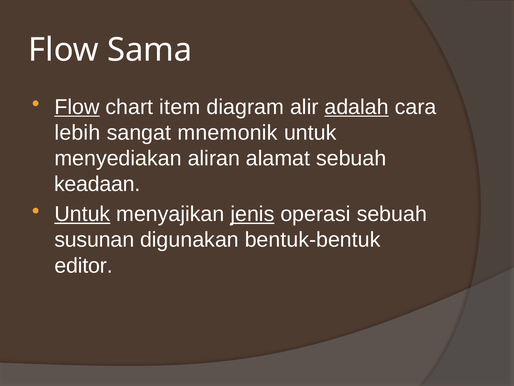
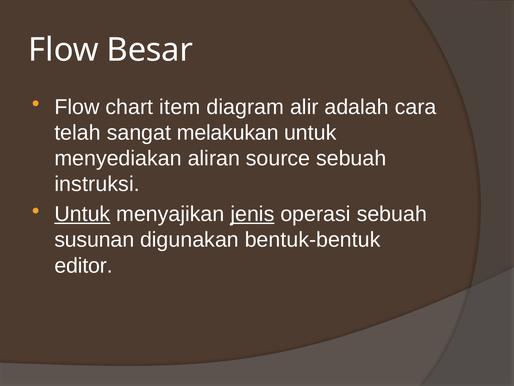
Sama: Sama -> Besar (150, 50)
Flow underline: present -> none (77, 107)
adalah underline: present -> none (357, 107)
lebih: lebih -> telah (78, 133)
mnemonik: mnemonik -> melakukan (228, 133)
alamat: alamat -> source (278, 158)
keadaan: keadaan -> instruksi (97, 184)
